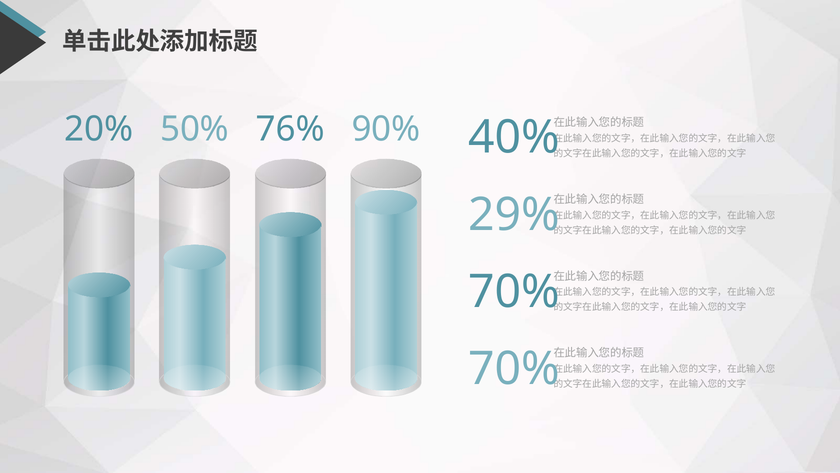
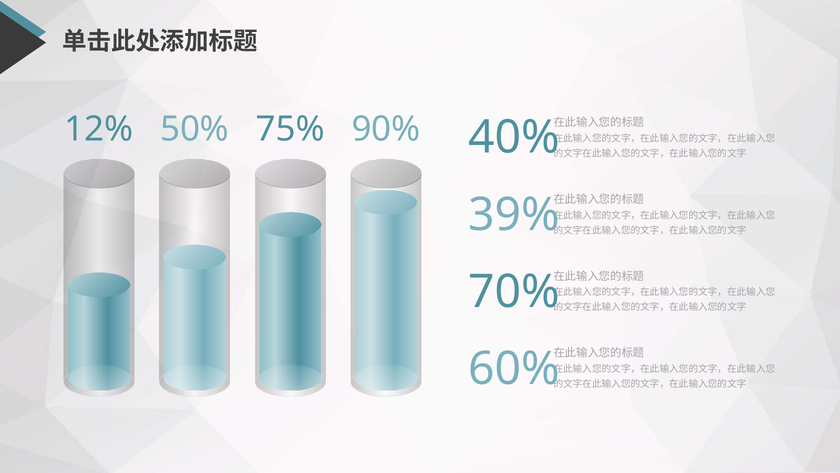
20%: 20% -> 12% (99, 129)
76%: 76% -> 75% (290, 129)
29%: 29% -> 39% (514, 215)
70%: 70% -> 60% (514, 369)
